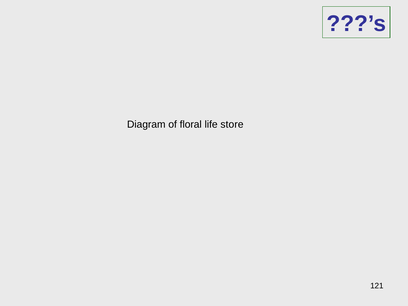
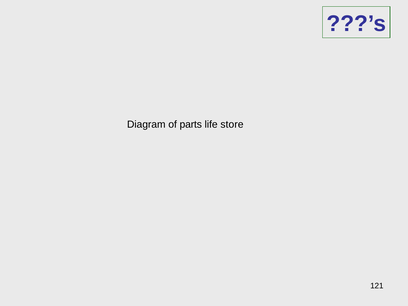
floral: floral -> parts (191, 124)
